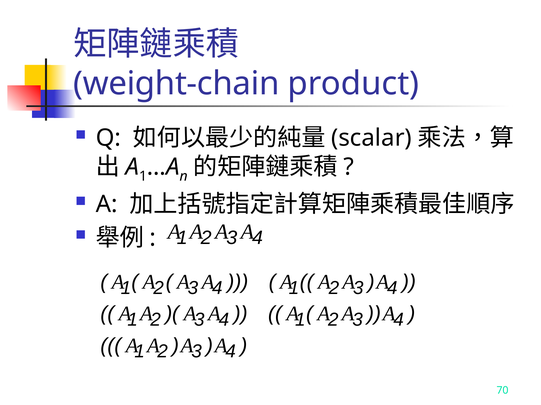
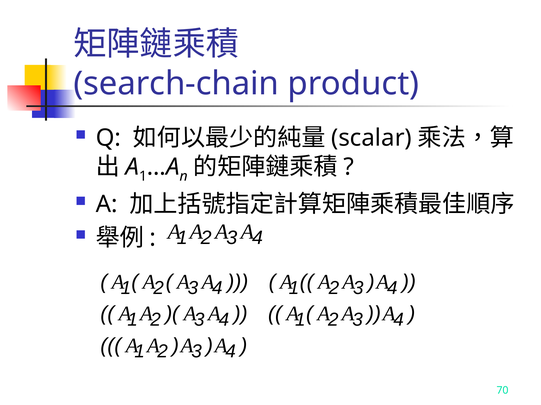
weight-chain: weight-chain -> search-chain (176, 84)
